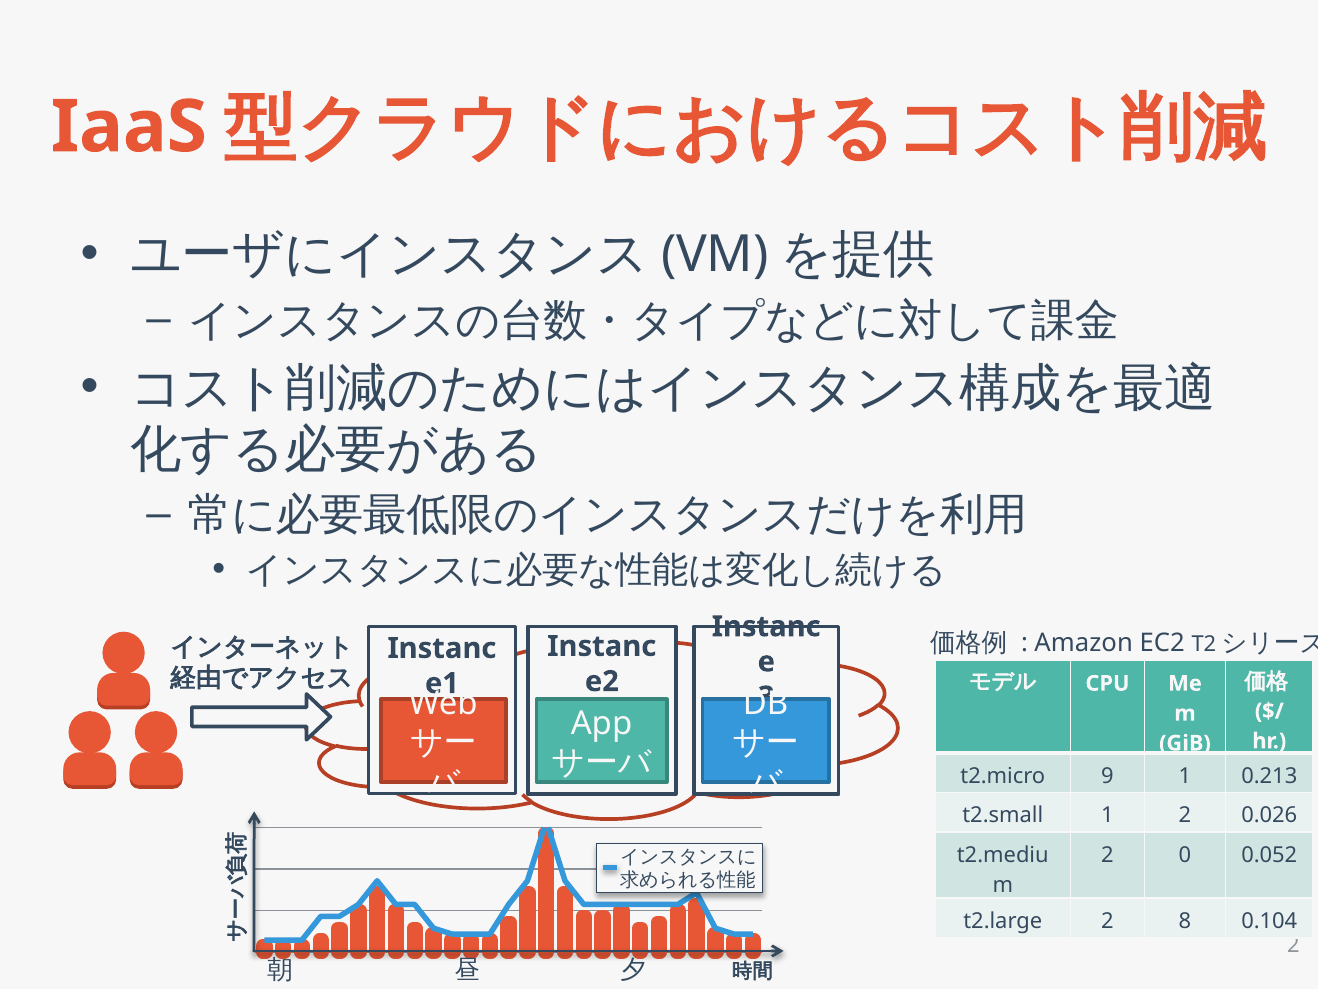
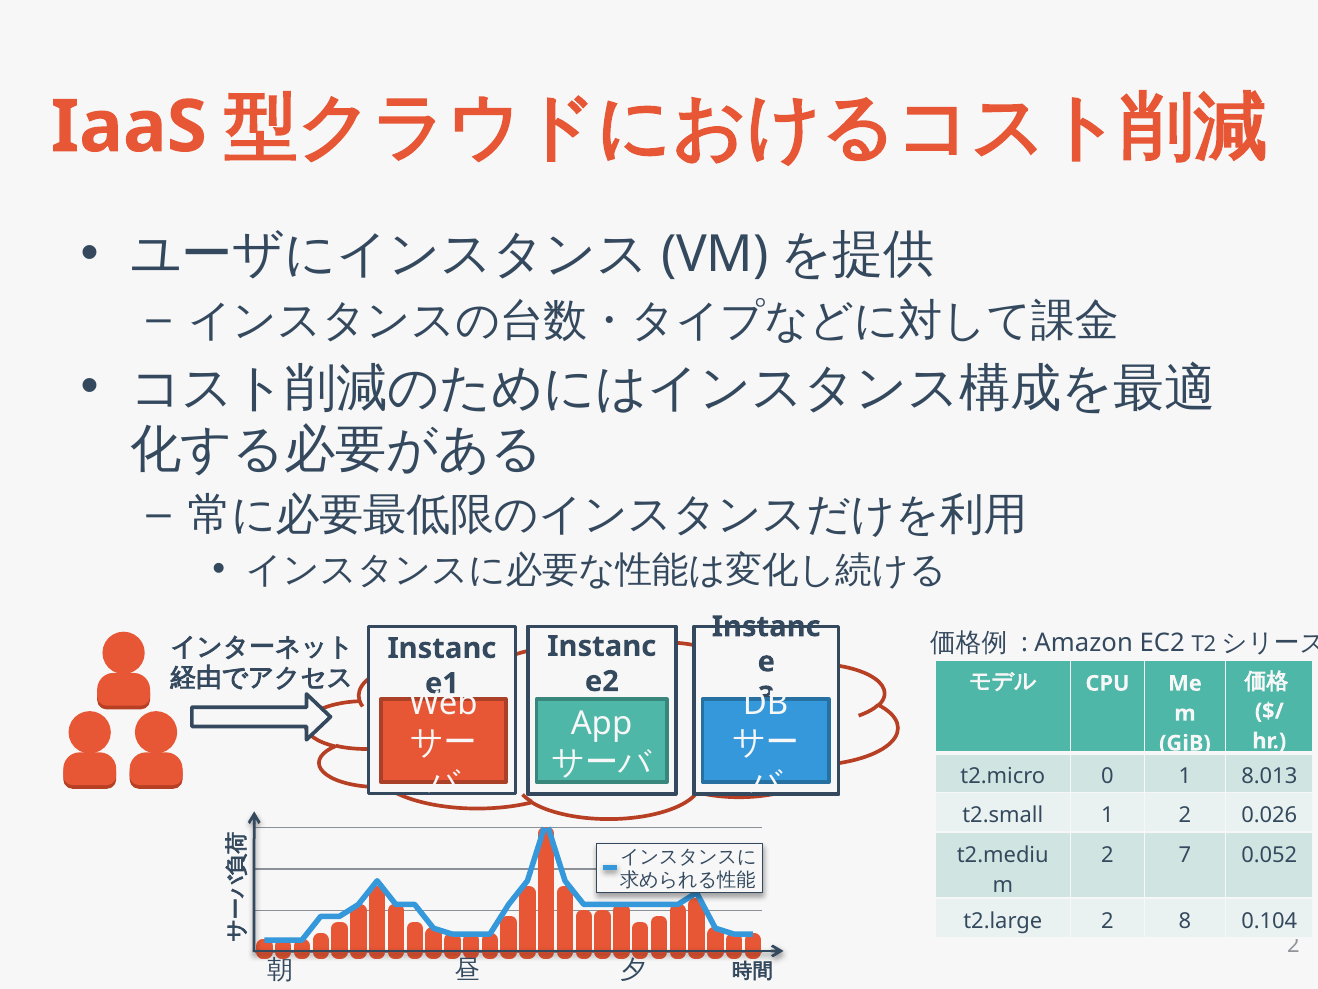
9: 9 -> 0 (1107, 775)
0.213: 0.213 -> 8.013 (1269, 775)
0: 0 -> 7 (1185, 855)
